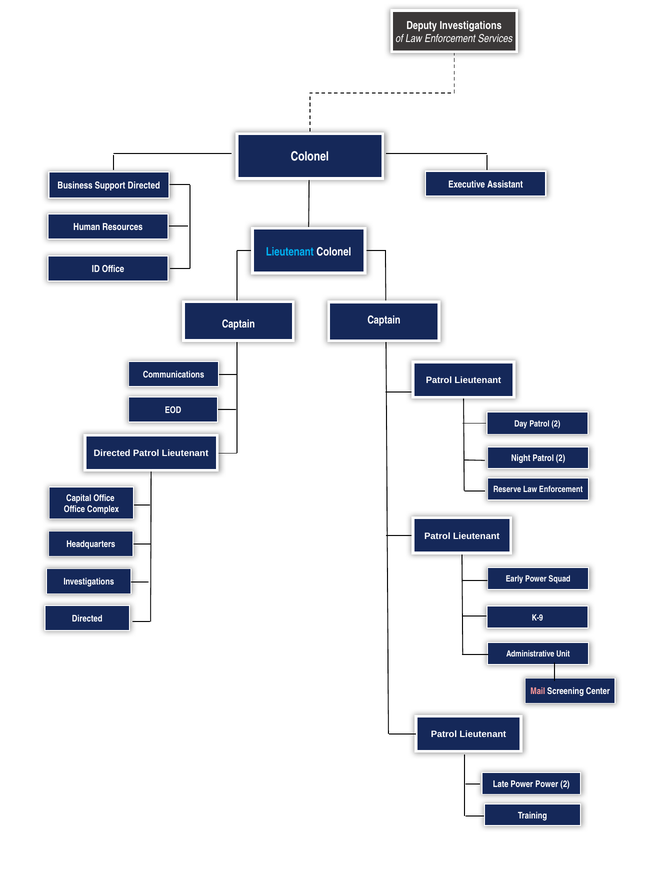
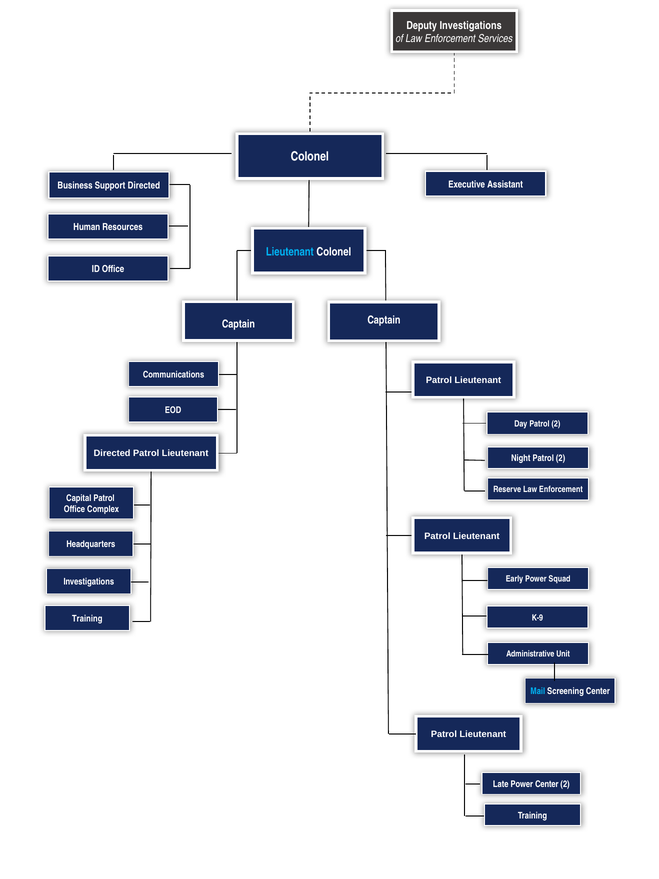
Capital Office: Office -> Patrol (104, 498)
Directed: Directed -> Training (87, 619)
Mail colour: pink -> light blue (538, 691)
Power Power: Power -> Center (547, 784)
